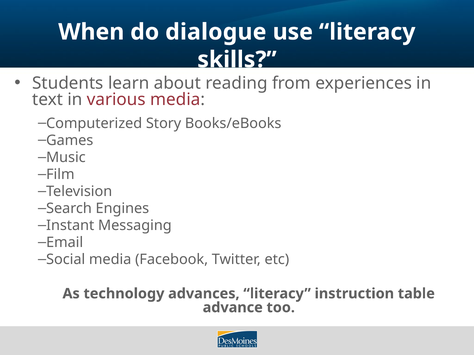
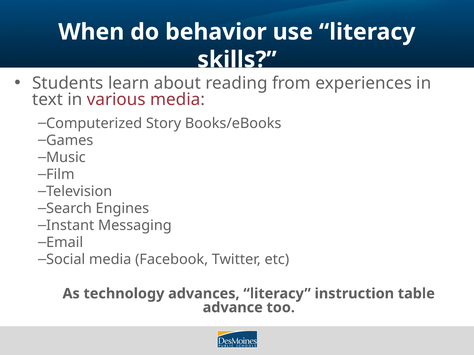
dialogue: dialogue -> behavior (216, 32)
